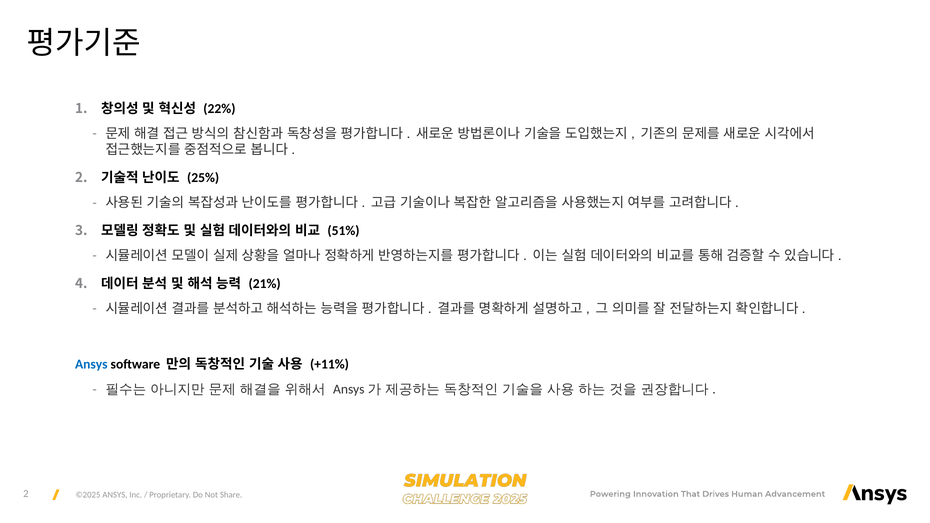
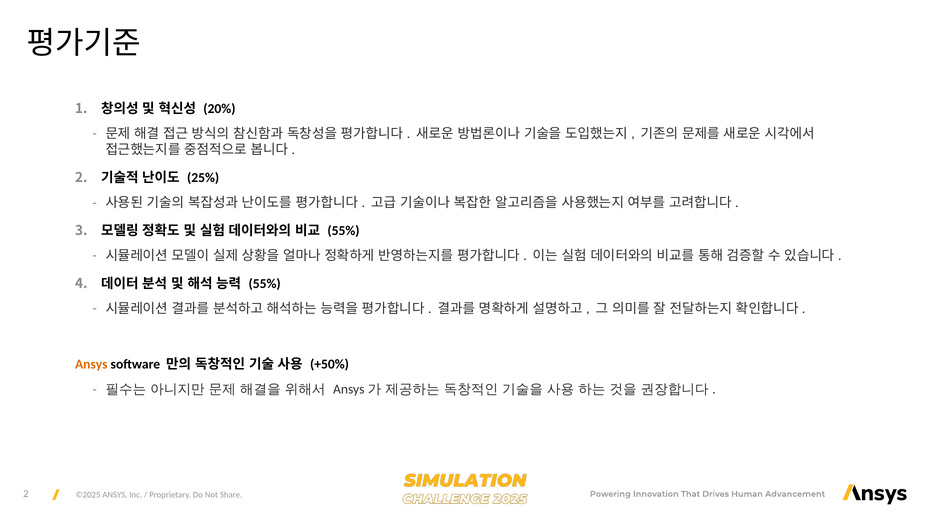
22%: 22% -> 20% (219, 109)
51%: 51% -> 55% (343, 231)
21%: 21% -> 55% (265, 284)
Ansys colour: blue -> orange (91, 364)
+11%: +11% -> +50% (329, 364)
